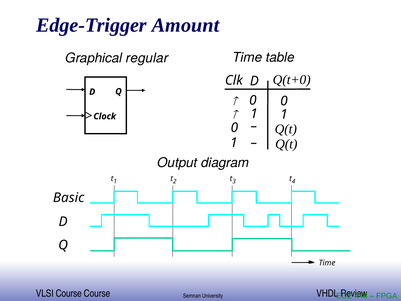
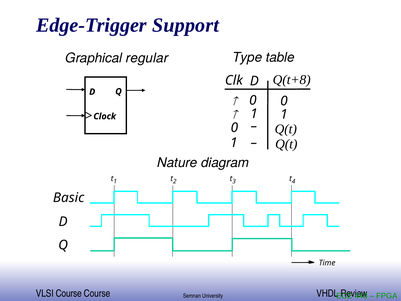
Amount: Amount -> Support (186, 25)
Time: Time -> Type (247, 57)
Q(t+0: Q(t+0 -> Q(t+8 (292, 80)
Output: Output -> Nature (177, 163)
